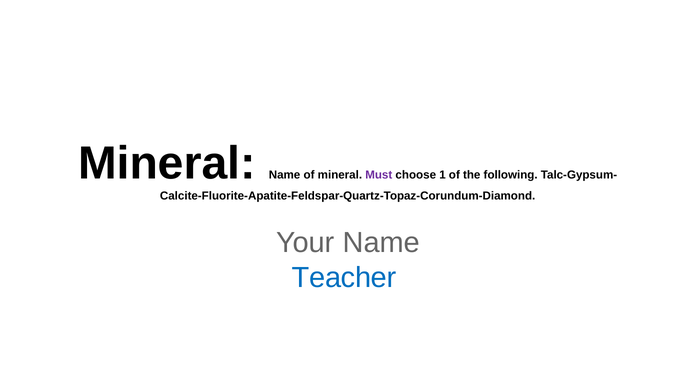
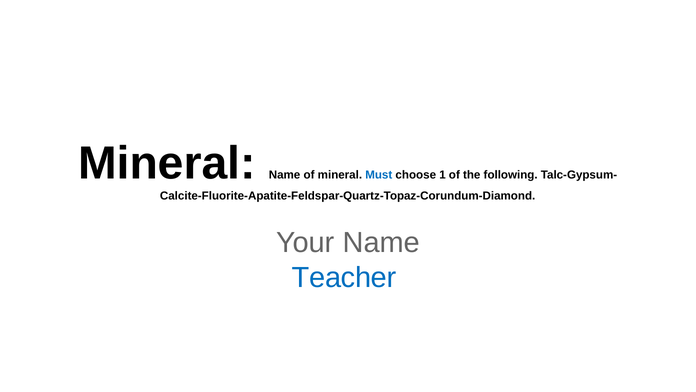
Must colour: purple -> blue (379, 175)
